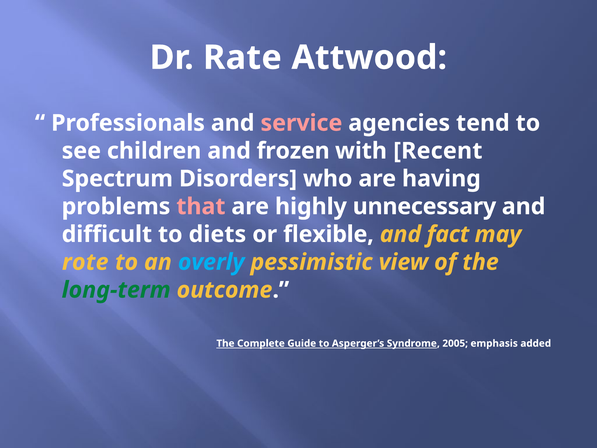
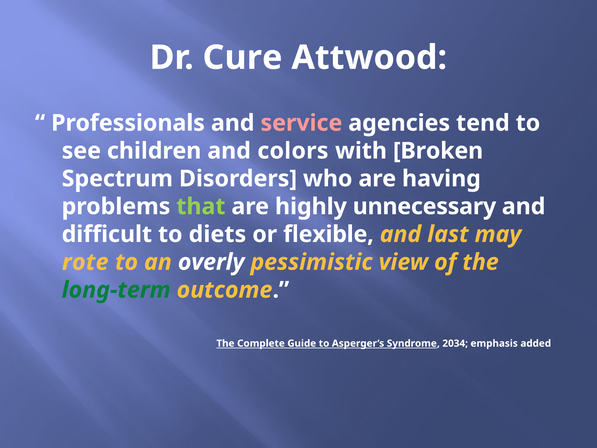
Rate: Rate -> Cure (242, 58)
frozen: frozen -> colors (293, 151)
Recent: Recent -> Broken (438, 151)
that colour: pink -> light green (201, 206)
fact: fact -> last (448, 234)
overly colour: light blue -> white (211, 262)
2005: 2005 -> 2034 (455, 343)
